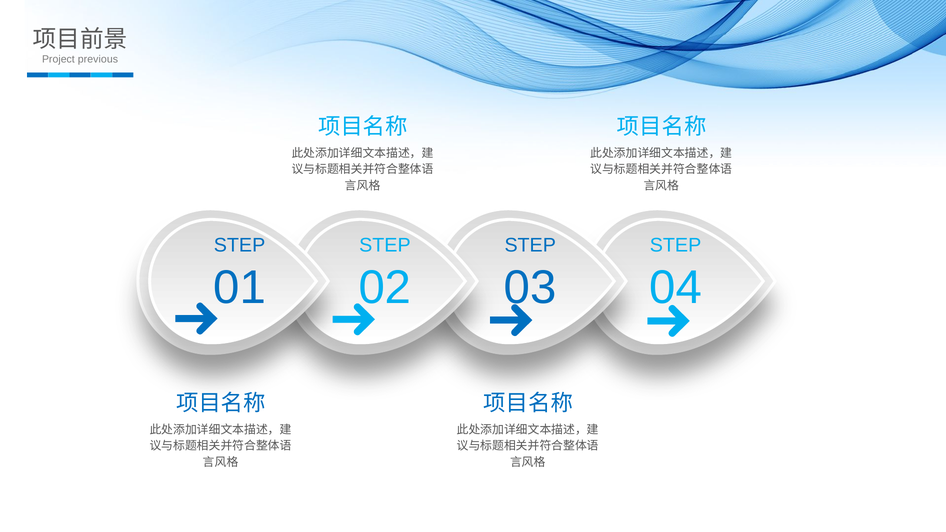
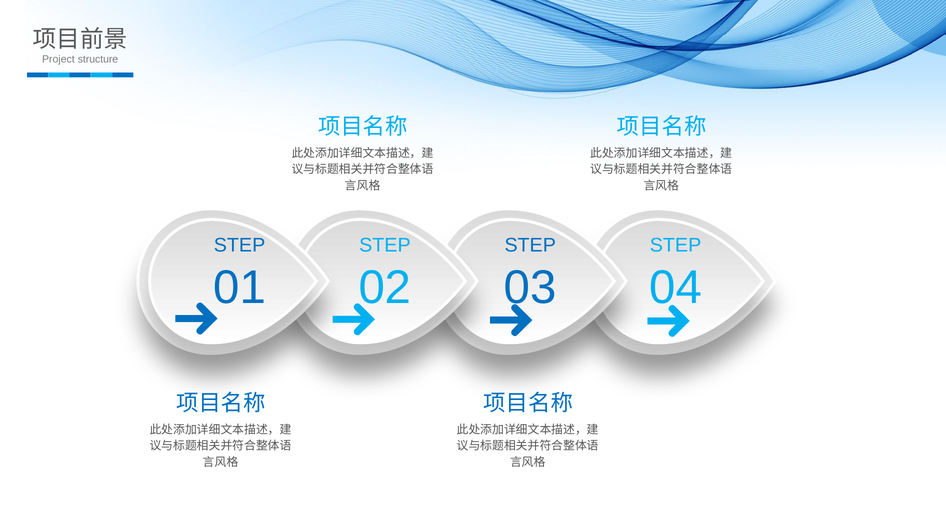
previous: previous -> structure (98, 59)
